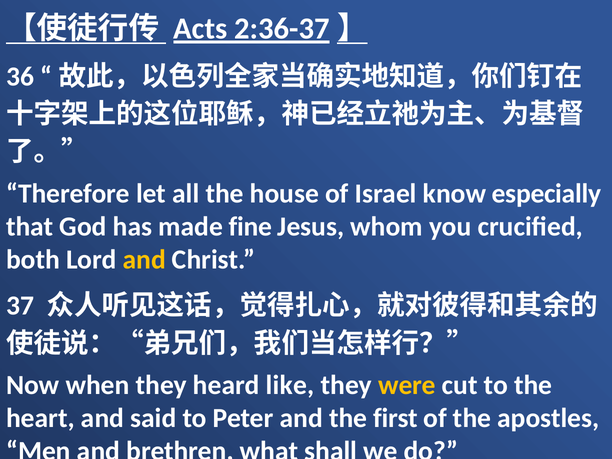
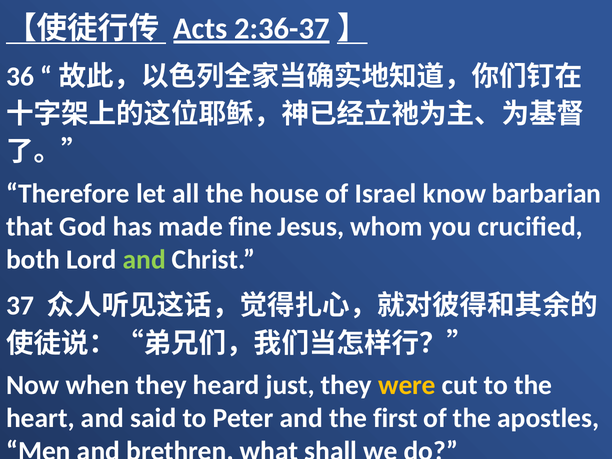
especially: especially -> barbarian (547, 193)
and colour: yellow -> light green (144, 260)
like: like -> just (290, 385)
